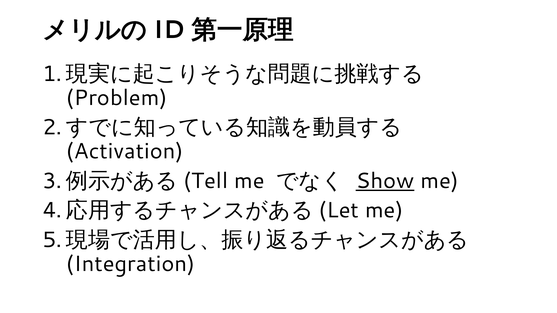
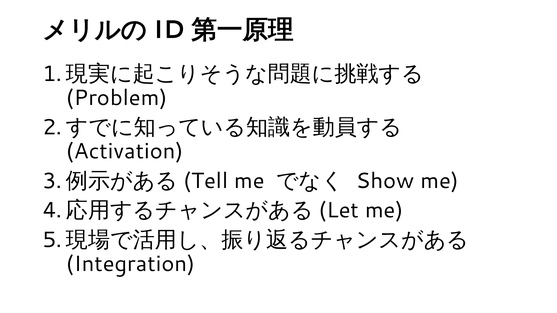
Show underline: present -> none (385, 181)
